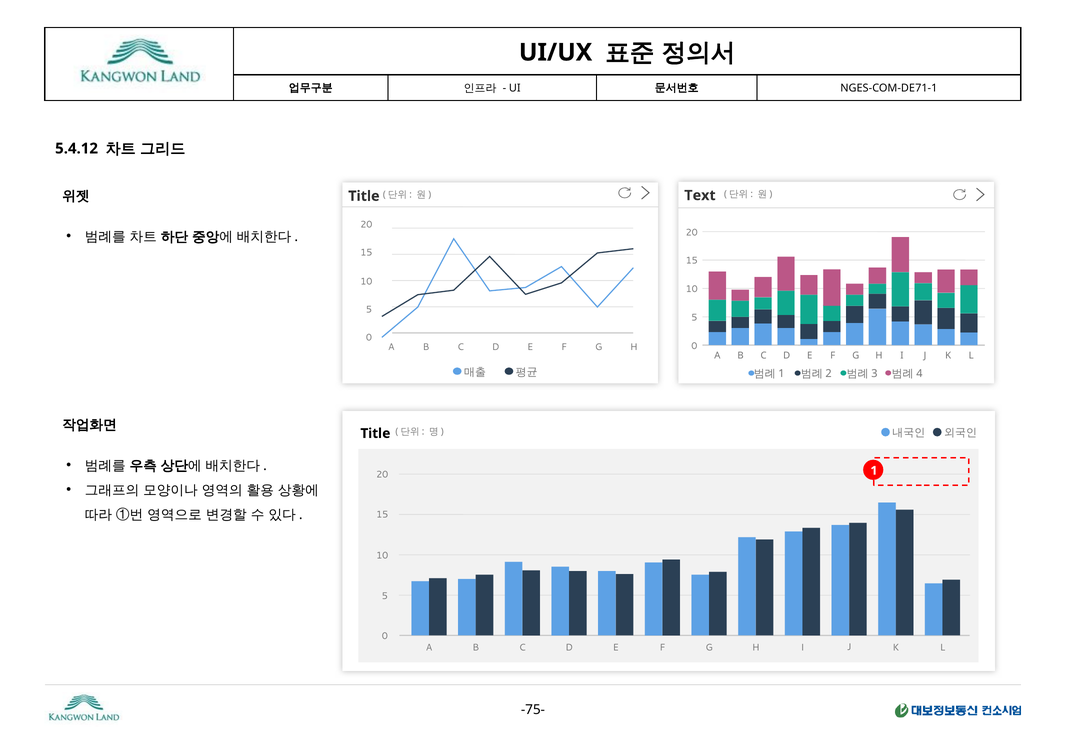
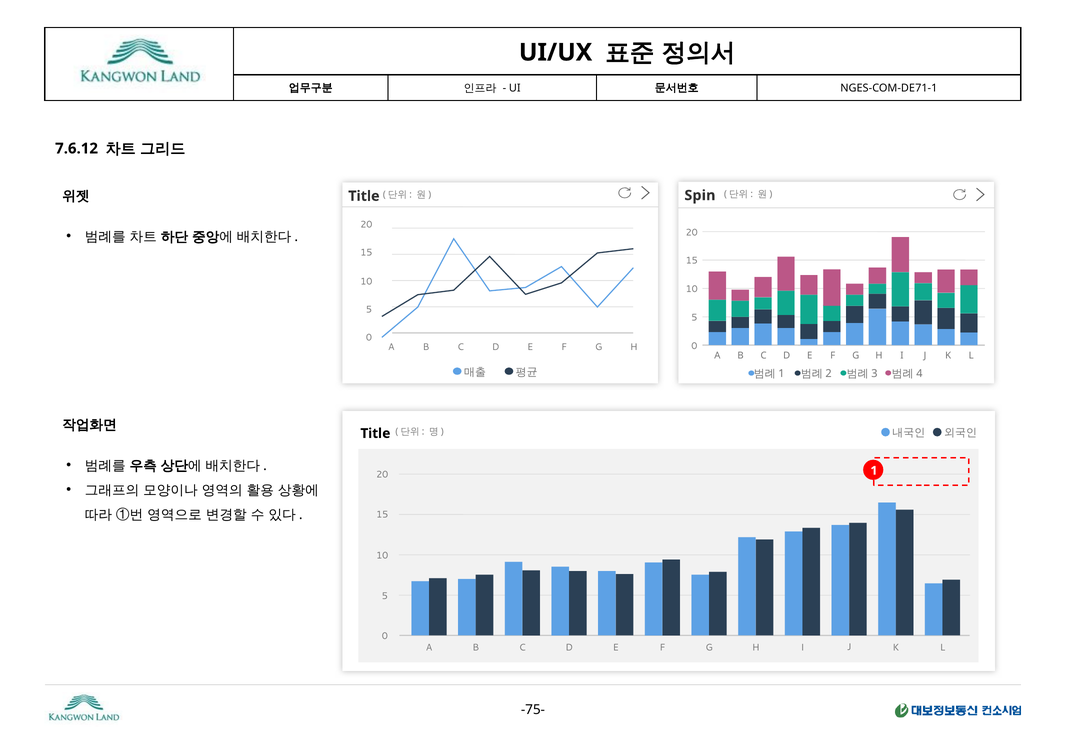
5.4.12: 5.4.12 -> 7.6.12 (77, 148)
Text: Text -> Spin (700, 195)
